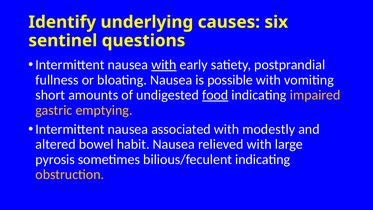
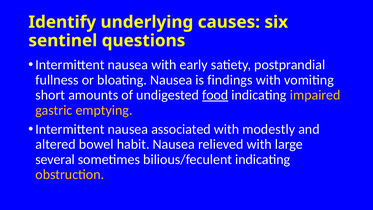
with underline: present -> none (164, 65)
possible: possible -> findings (230, 80)
pyrosis: pyrosis -> several (55, 159)
